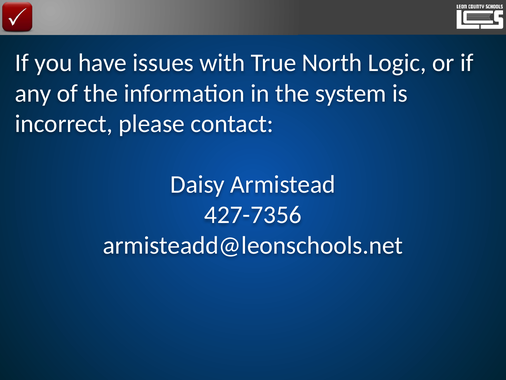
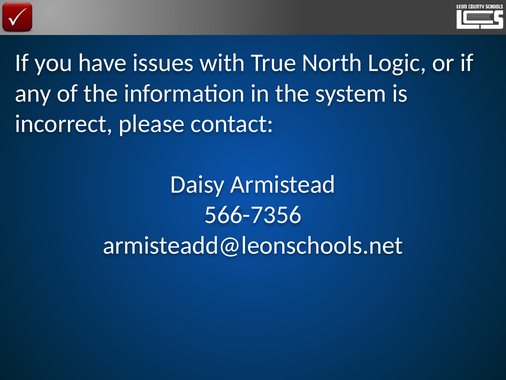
427-7356: 427-7356 -> 566-7356 (253, 215)
